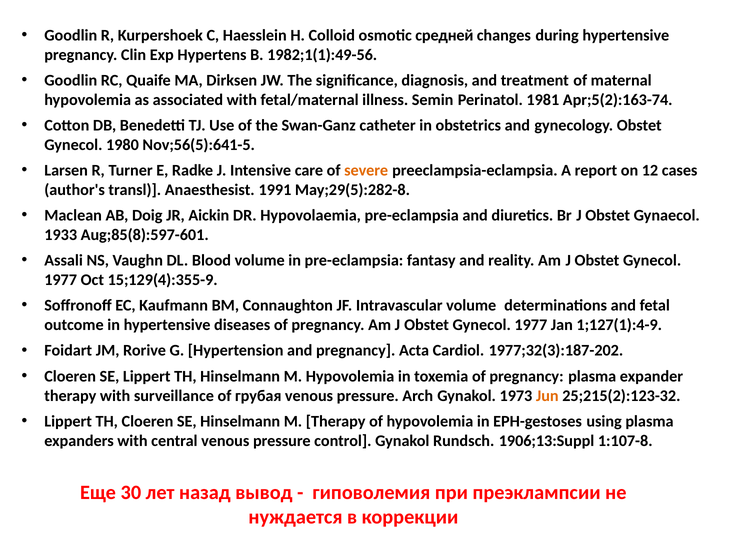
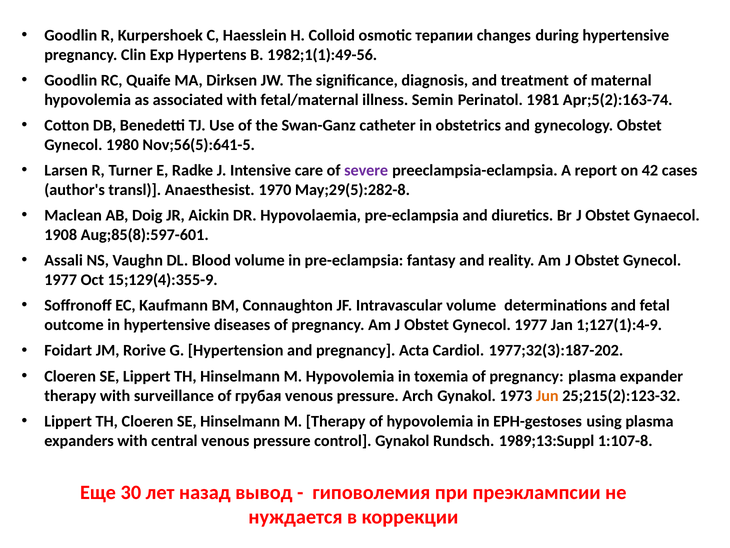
средней: средней -> терапии (444, 35)
severe colour: orange -> purple (366, 170)
12: 12 -> 42 (650, 170)
1991: 1991 -> 1970 (275, 190)
1933: 1933 -> 1908 (61, 235)
1906;13:Suppl: 1906;13:Suppl -> 1989;13:Suppl (547, 440)
